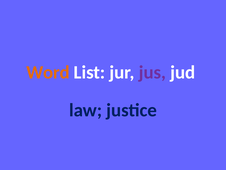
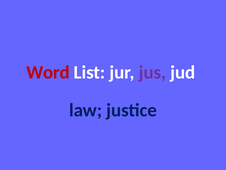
Word colour: orange -> red (48, 72)
